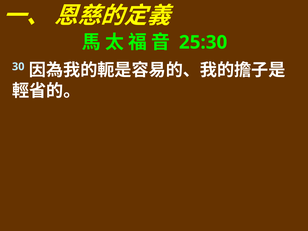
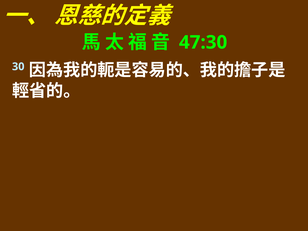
25:30: 25:30 -> 47:30 (203, 42)
